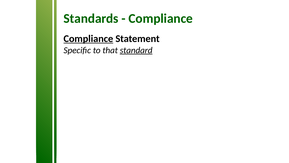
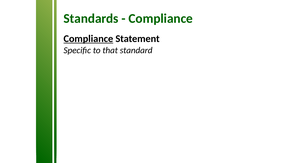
standard underline: present -> none (136, 50)
